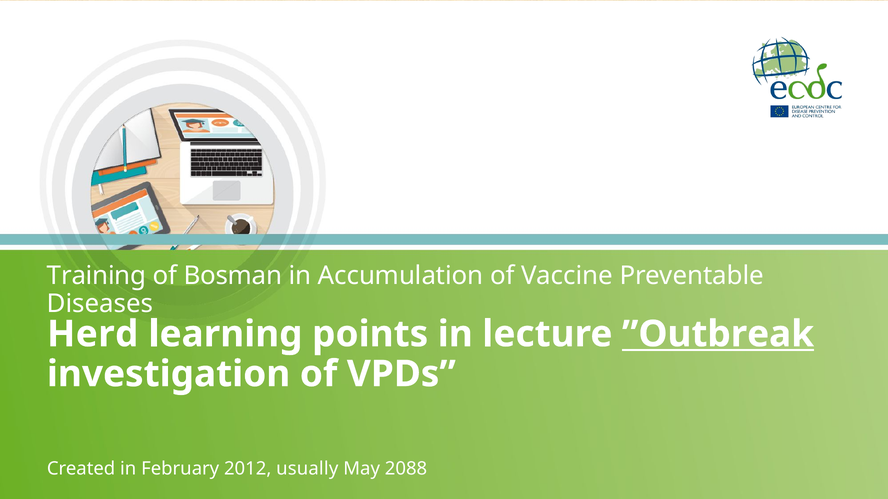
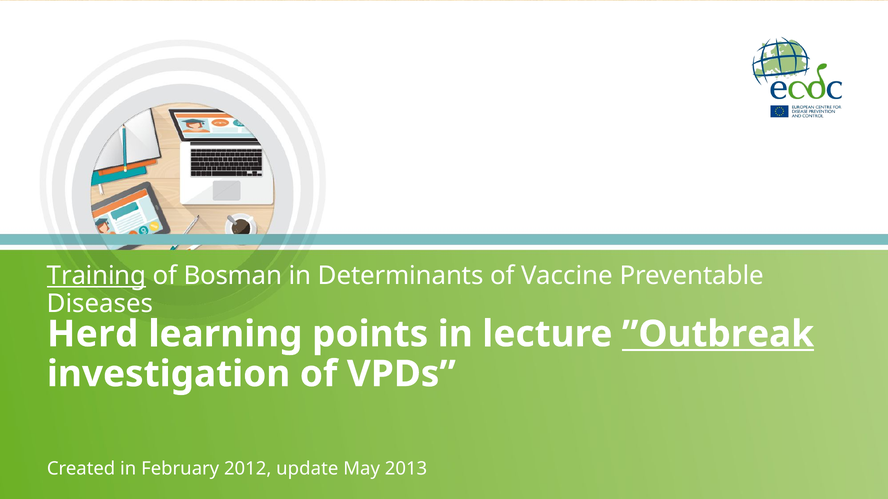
Training underline: none -> present (97, 276)
Accumulation: Accumulation -> Determinants (401, 276)
usually: usually -> update (307, 469)
2088: 2088 -> 2013 (406, 469)
